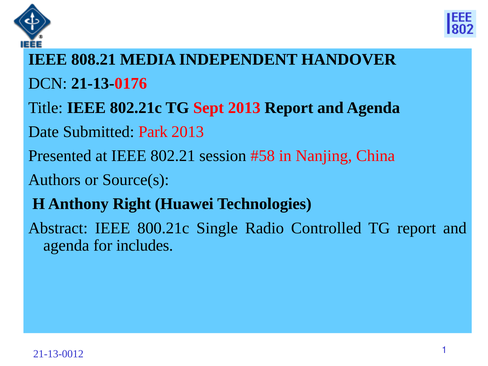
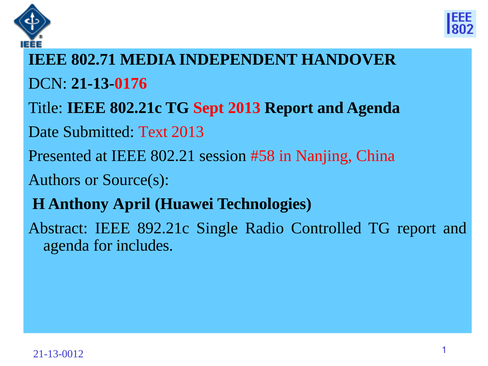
808.21: 808.21 -> 802.71 (94, 60)
Park: Park -> Text (153, 132)
Right: Right -> April (132, 204)
800.21c: 800.21c -> 892.21c (163, 228)
